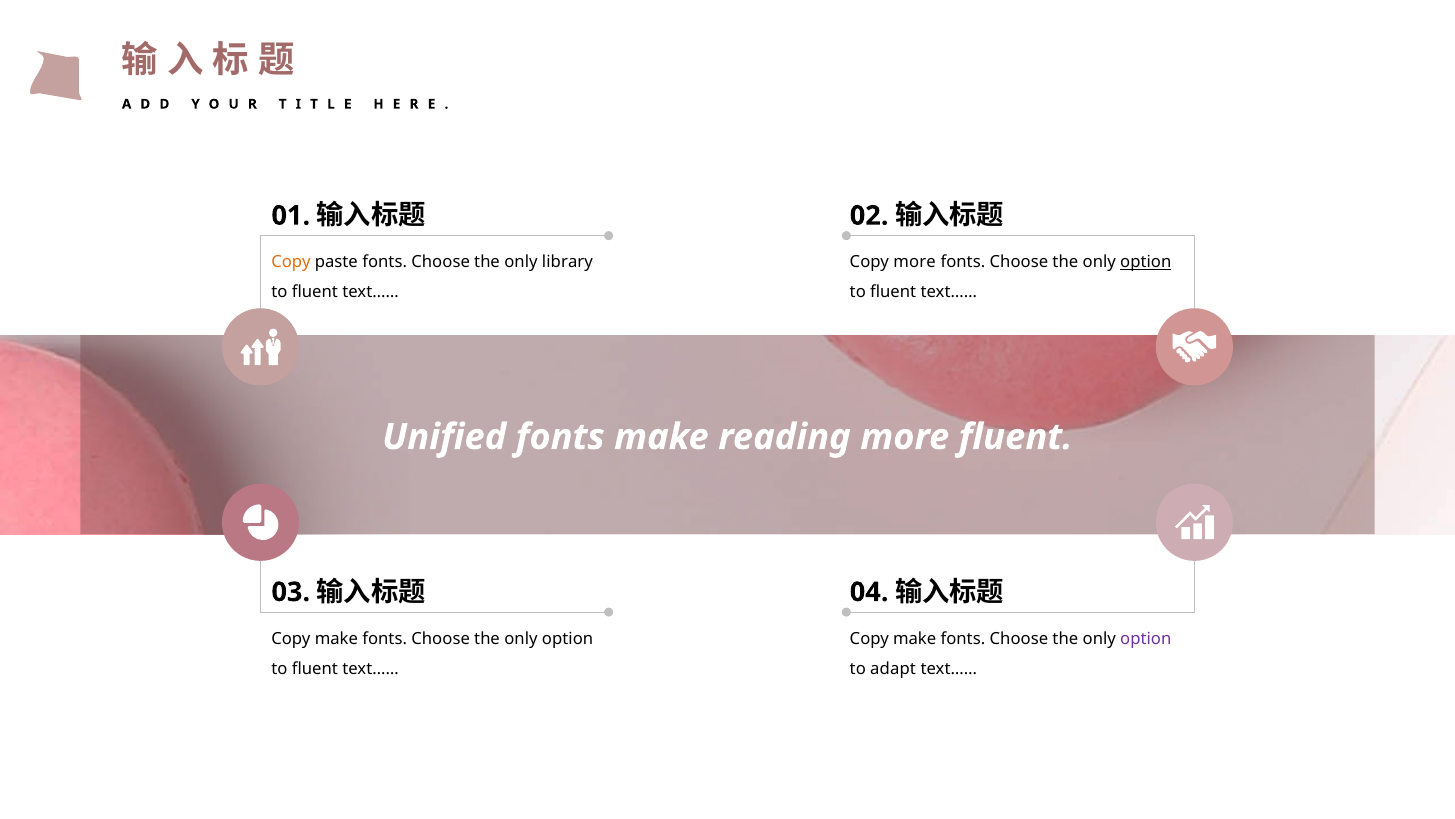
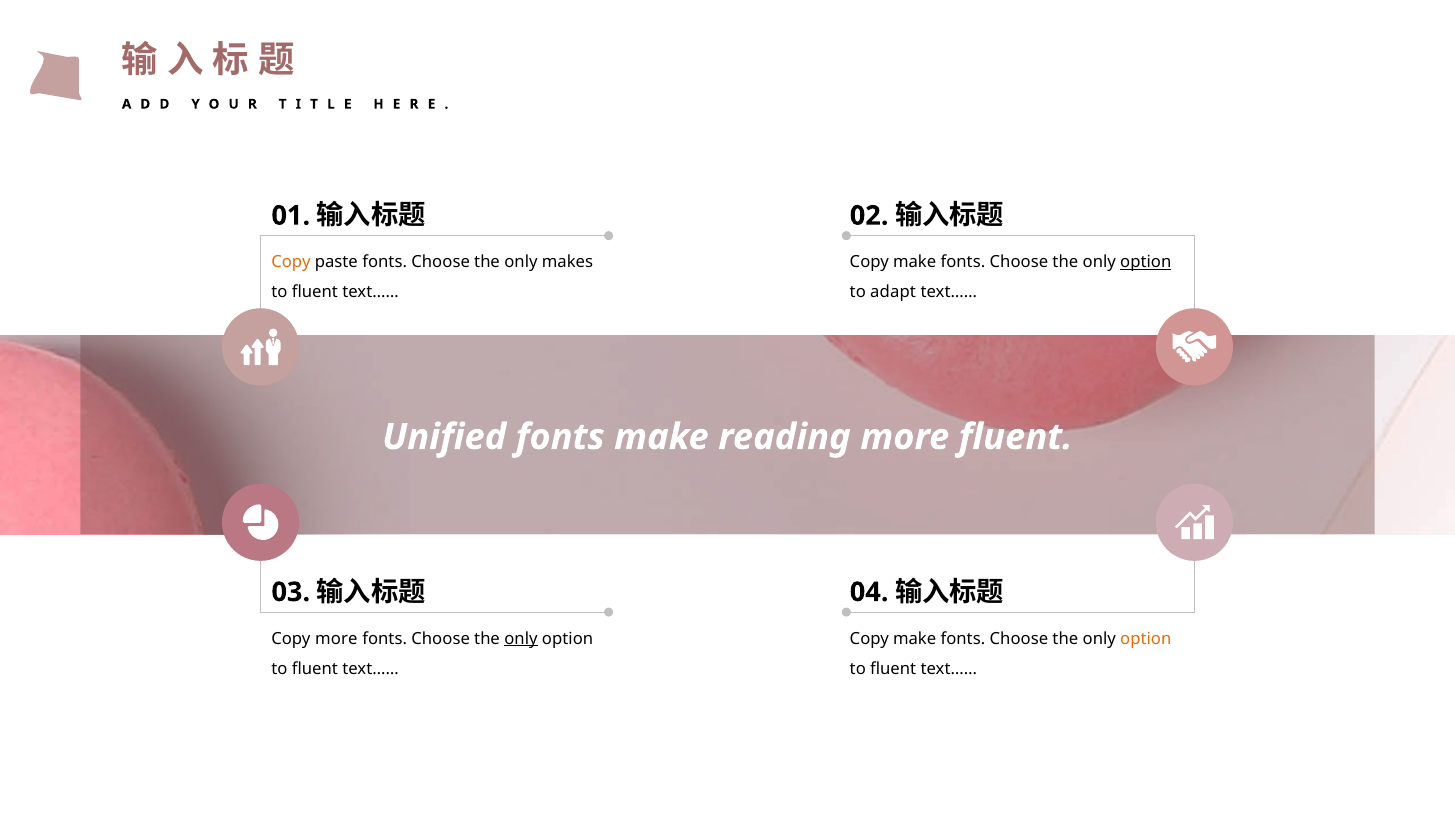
library: library -> makes (567, 262)
more: more -> make (915, 262)
fluent: fluent -> adapt (893, 292)
make: make -> more (336, 638)
only underline: none -> present (521, 638)
option colour: purple -> orange (1146, 638)
adapt: adapt -> fluent (893, 668)
